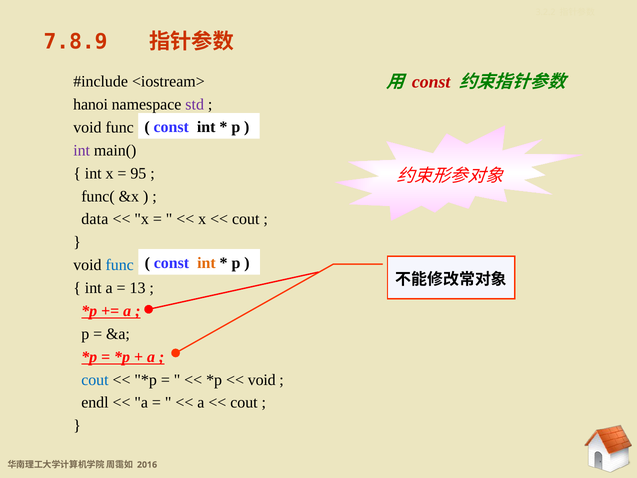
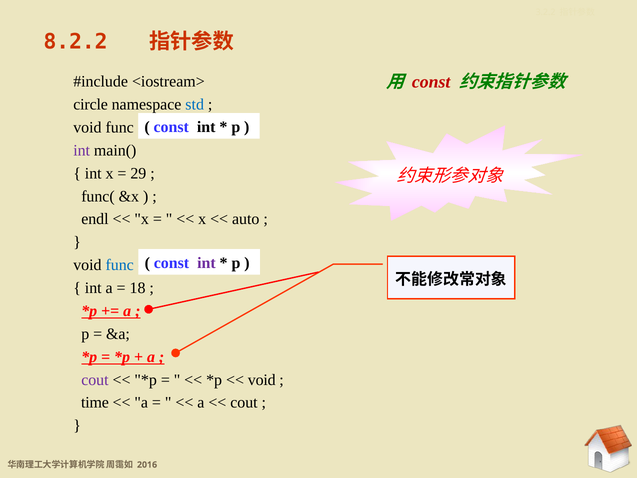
7.8.9: 7.8.9 -> 8.2.2 (76, 42)
hanoi: hanoi -> circle (91, 104)
std colour: purple -> blue (195, 104)
95: 95 -> 29 (138, 173)
data: data -> endl (95, 219)
cout: cout -> auto (246, 219)
int colour: orange -> purple (206, 263)
13: 13 -> 18 (138, 288)
cout colour: blue -> purple (95, 380)
endl: endl -> time (95, 402)
